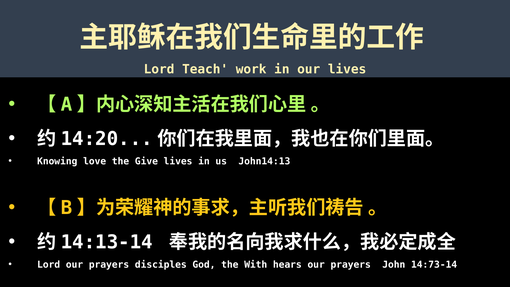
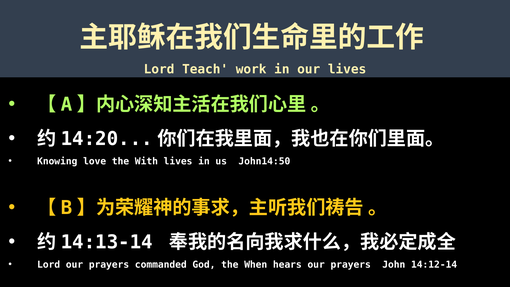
Give: Give -> With (146, 161)
John14:13: John14:13 -> John14:50 (264, 161)
disciples: disciples -> commanded (161, 264)
With: With -> When (256, 264)
14:73-14: 14:73-14 -> 14:12-14 (434, 264)
